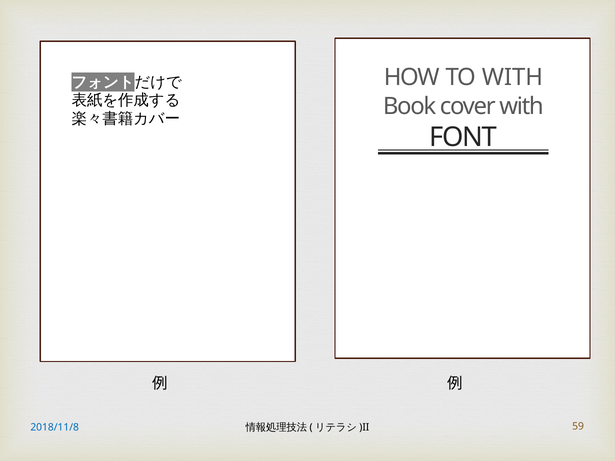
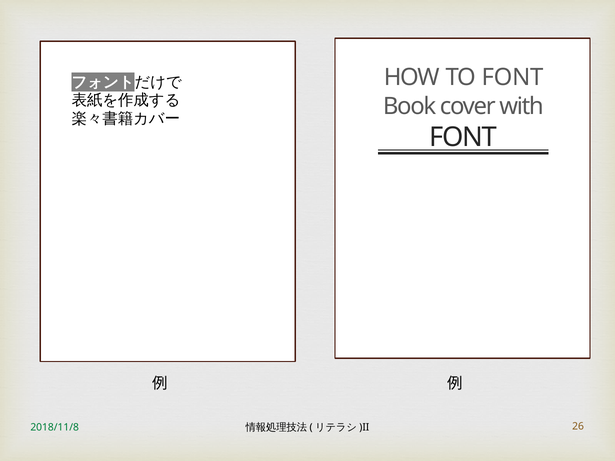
TO WITH: WITH -> FONT (512, 78)
2018/11/8 colour: blue -> green (55, 427)
59: 59 -> 26 (578, 427)
